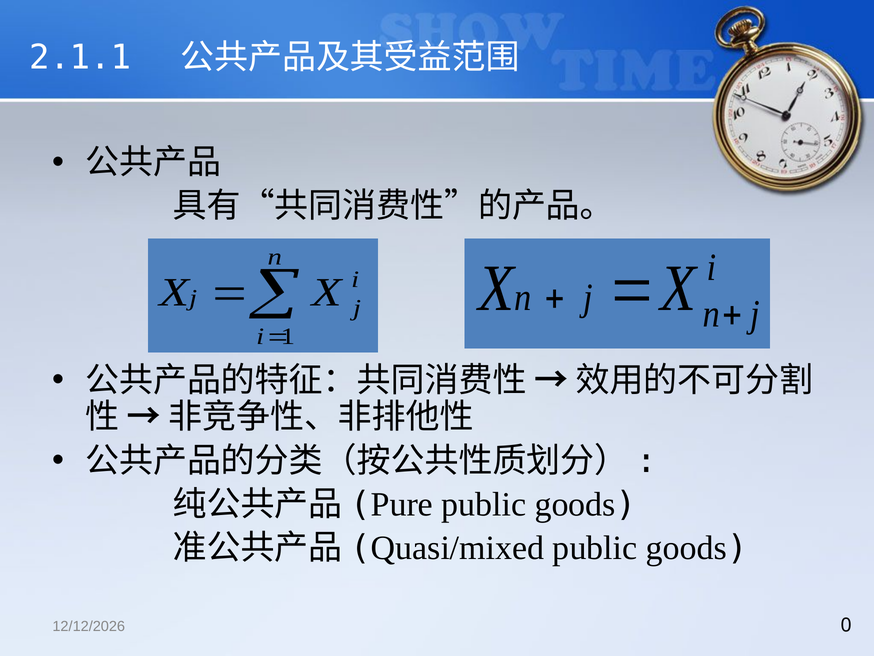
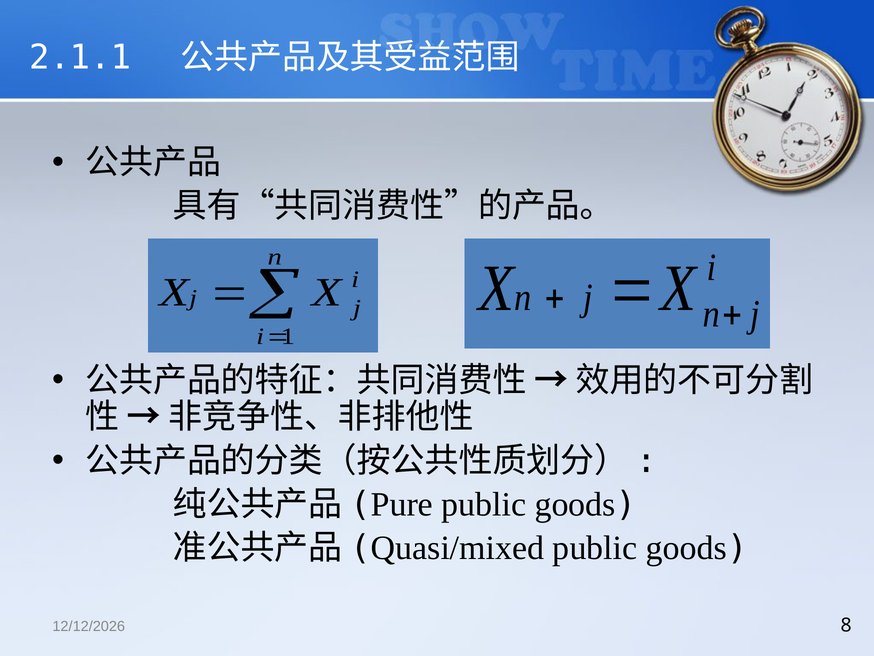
0: 0 -> 8 (846, 625)
